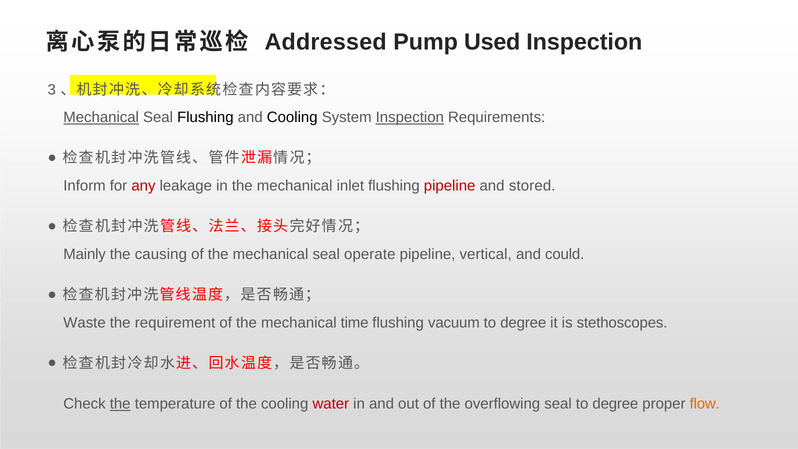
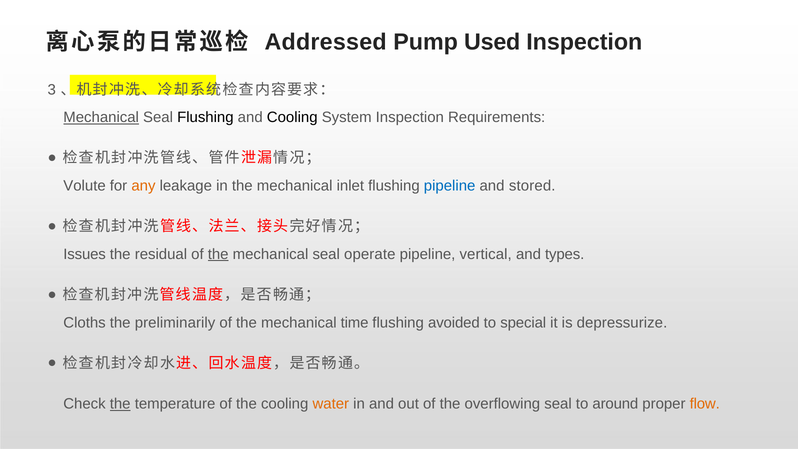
Inspection underline: present -> none (410, 117)
Inform: Inform -> Volute (85, 186)
any colour: red -> orange (143, 186)
pipeline colour: red -> blue (450, 186)
Mainly: Mainly -> Issues (85, 254)
causing: causing -> residual (161, 254)
the underline: none -> present (218, 254)
could: could -> types (565, 254)
Waste: Waste -> Cloths (85, 323)
requirement: requirement -> preliminarily (175, 323)
vacuum: vacuum -> avoided (454, 323)
degree: degree -> special (523, 323)
stethoscopes: stethoscopes -> depressurize (622, 323)
water colour: red -> orange (331, 404)
seal to degree: degree -> around (615, 404)
